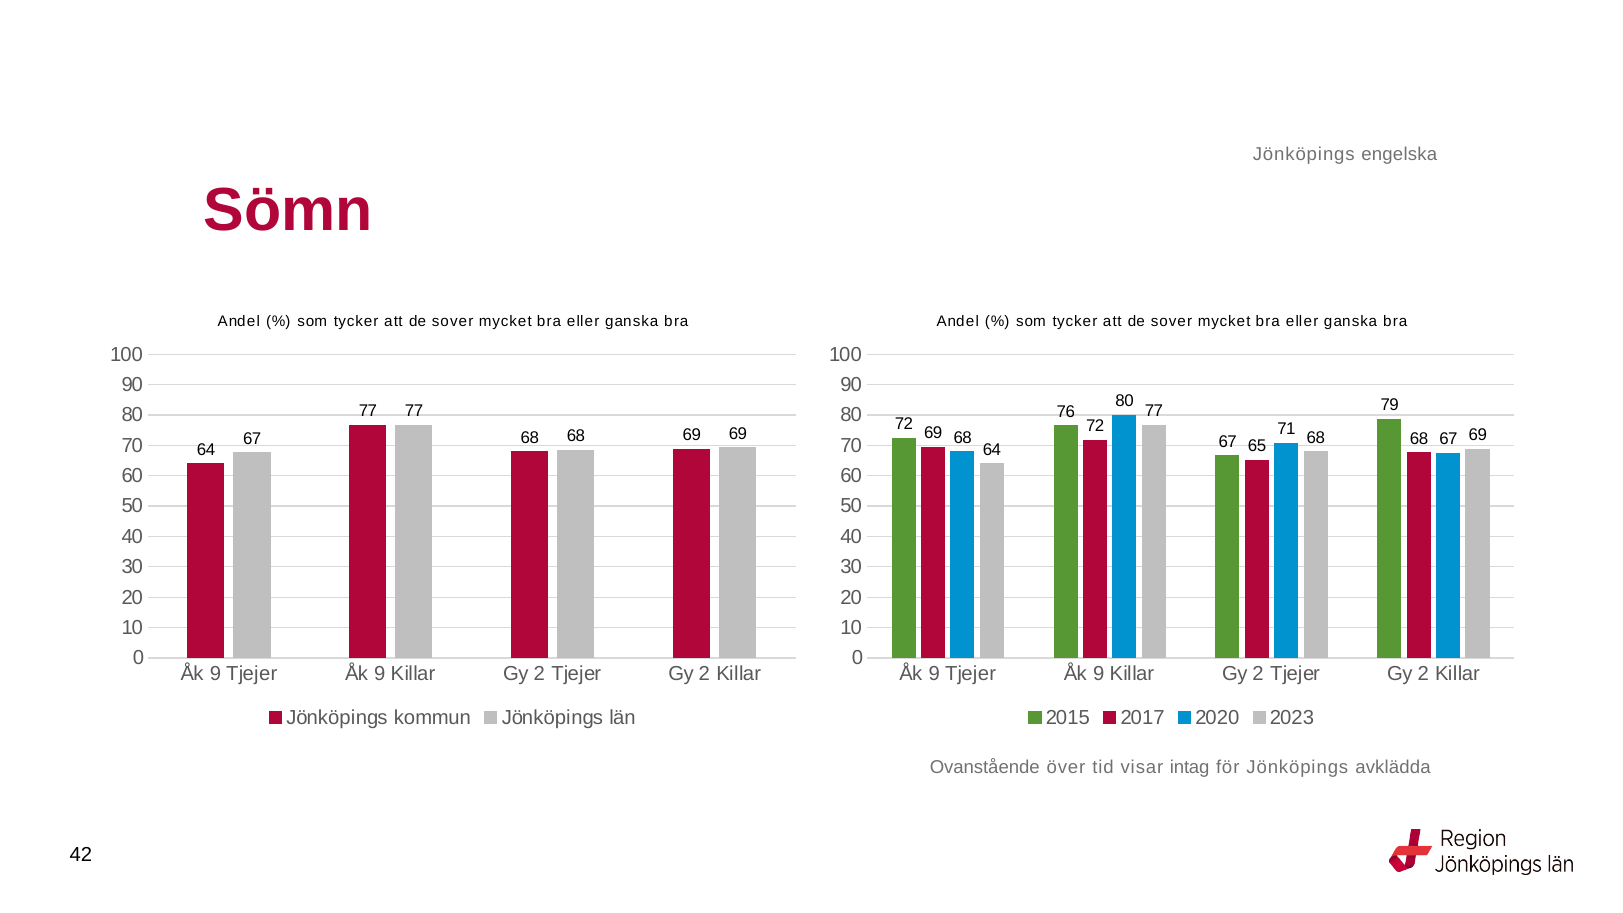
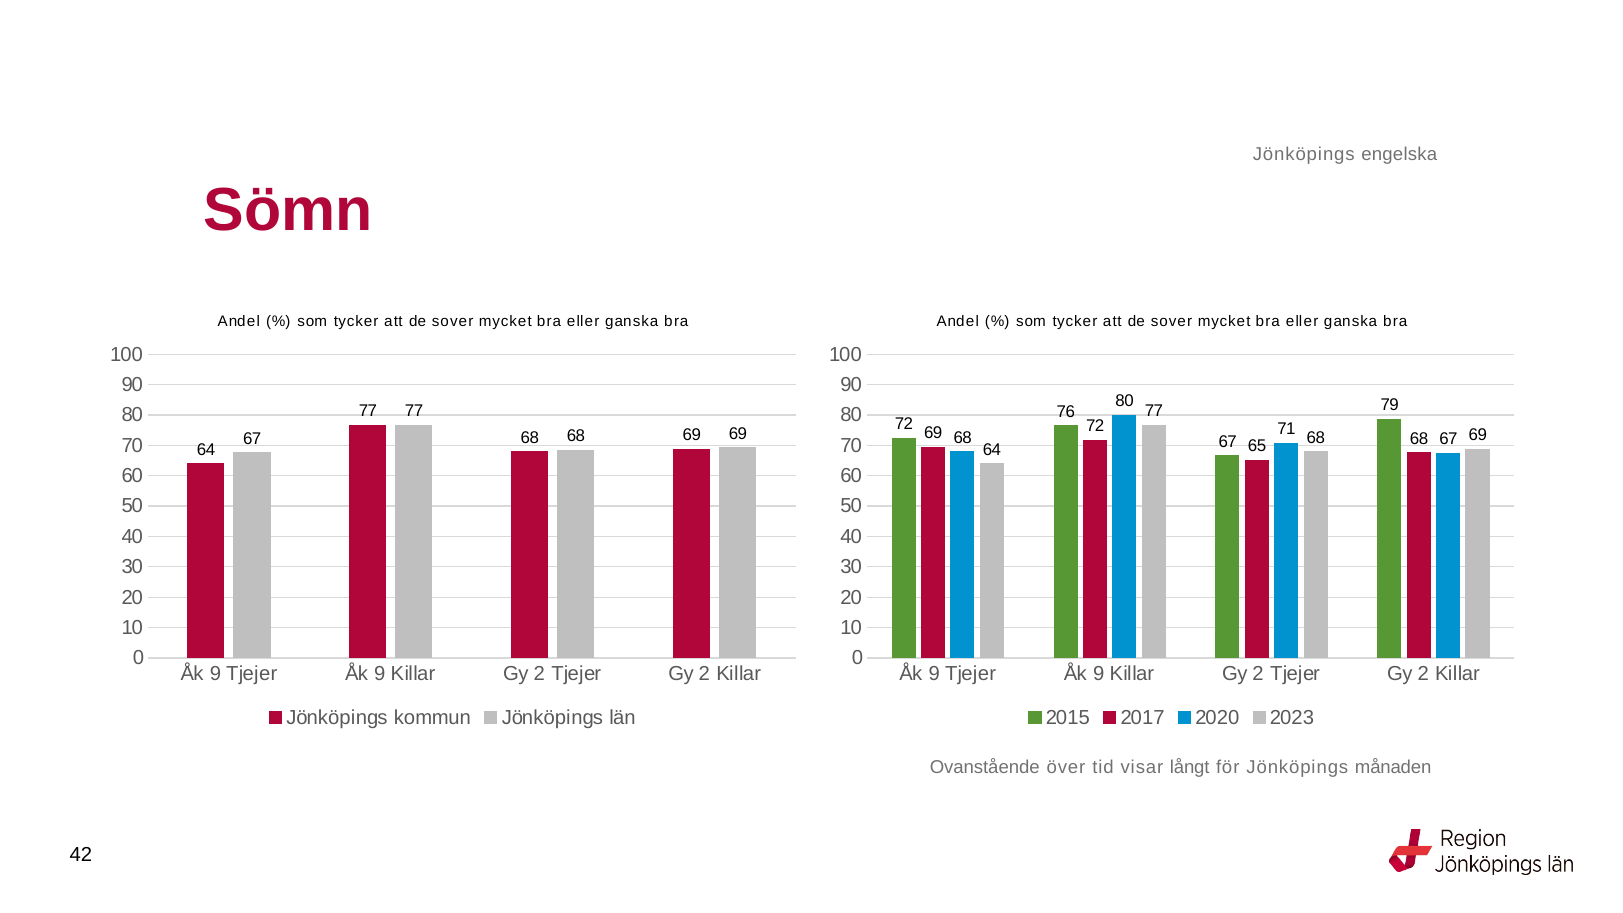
intag: intag -> långt (1190, 768)
avklädda: avklädda -> månaden (1393, 768)
